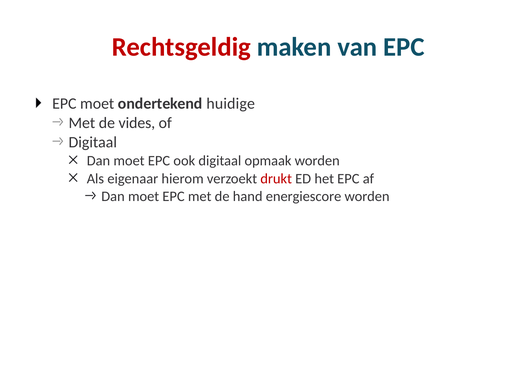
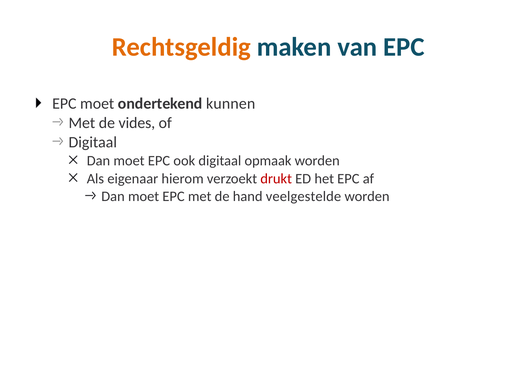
Rechtsgeldig colour: red -> orange (181, 47)
huidige: huidige -> kunnen (231, 104)
energiescore: energiescore -> veelgestelde (303, 196)
